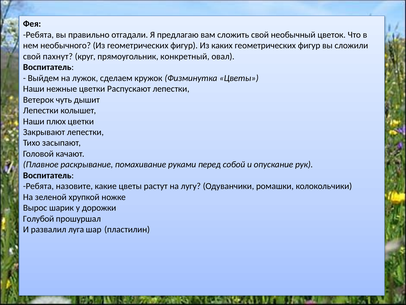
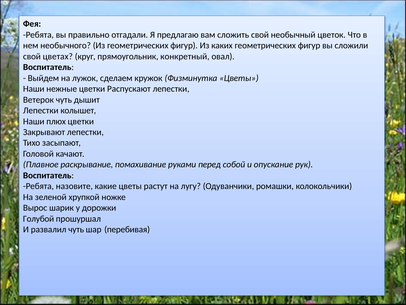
пахнут: пахнут -> цветах (58, 56)
развалил луга: луга -> чуть (76, 229)
пластилин: пластилин -> перебивая (127, 229)
